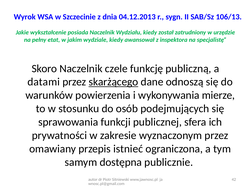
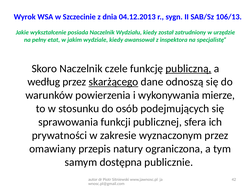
publiczną underline: none -> present (188, 69)
datami: datami -> według (44, 82)
istnieć: istnieć -> natury (128, 149)
